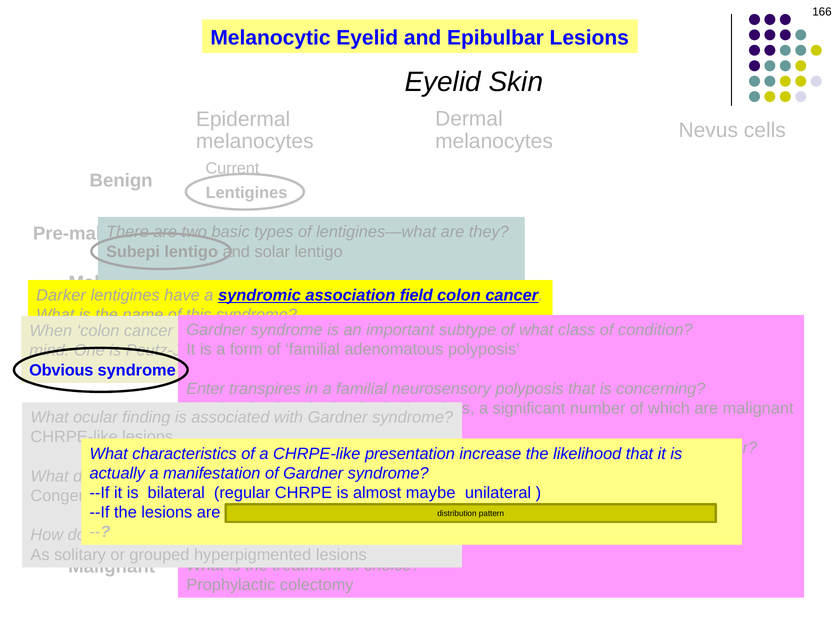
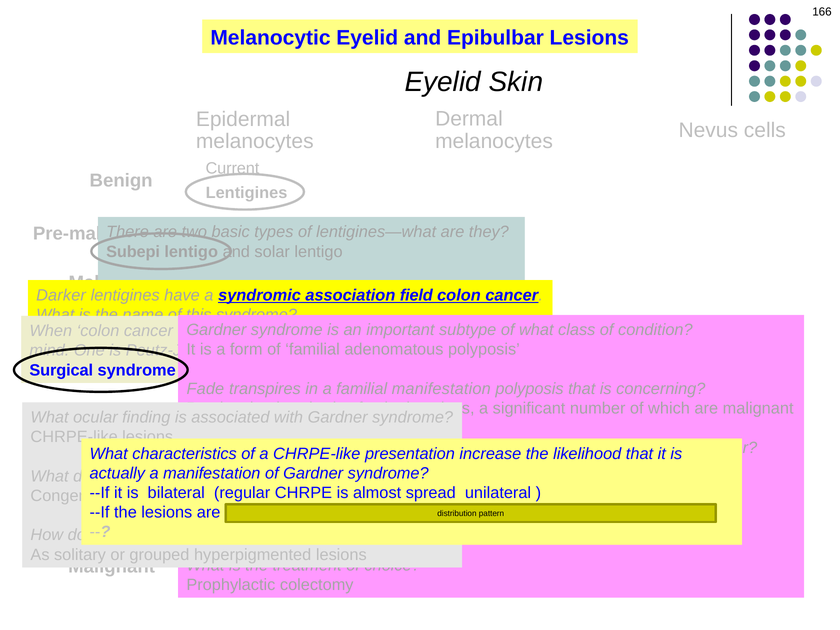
Obvious: Obvious -> Surgical (61, 370)
Enter: Enter -> Fade (205, 389)
familial neurosensory: neurosensory -> manifestation (441, 389)
almost maybe: maybe -> spread (431, 493)
